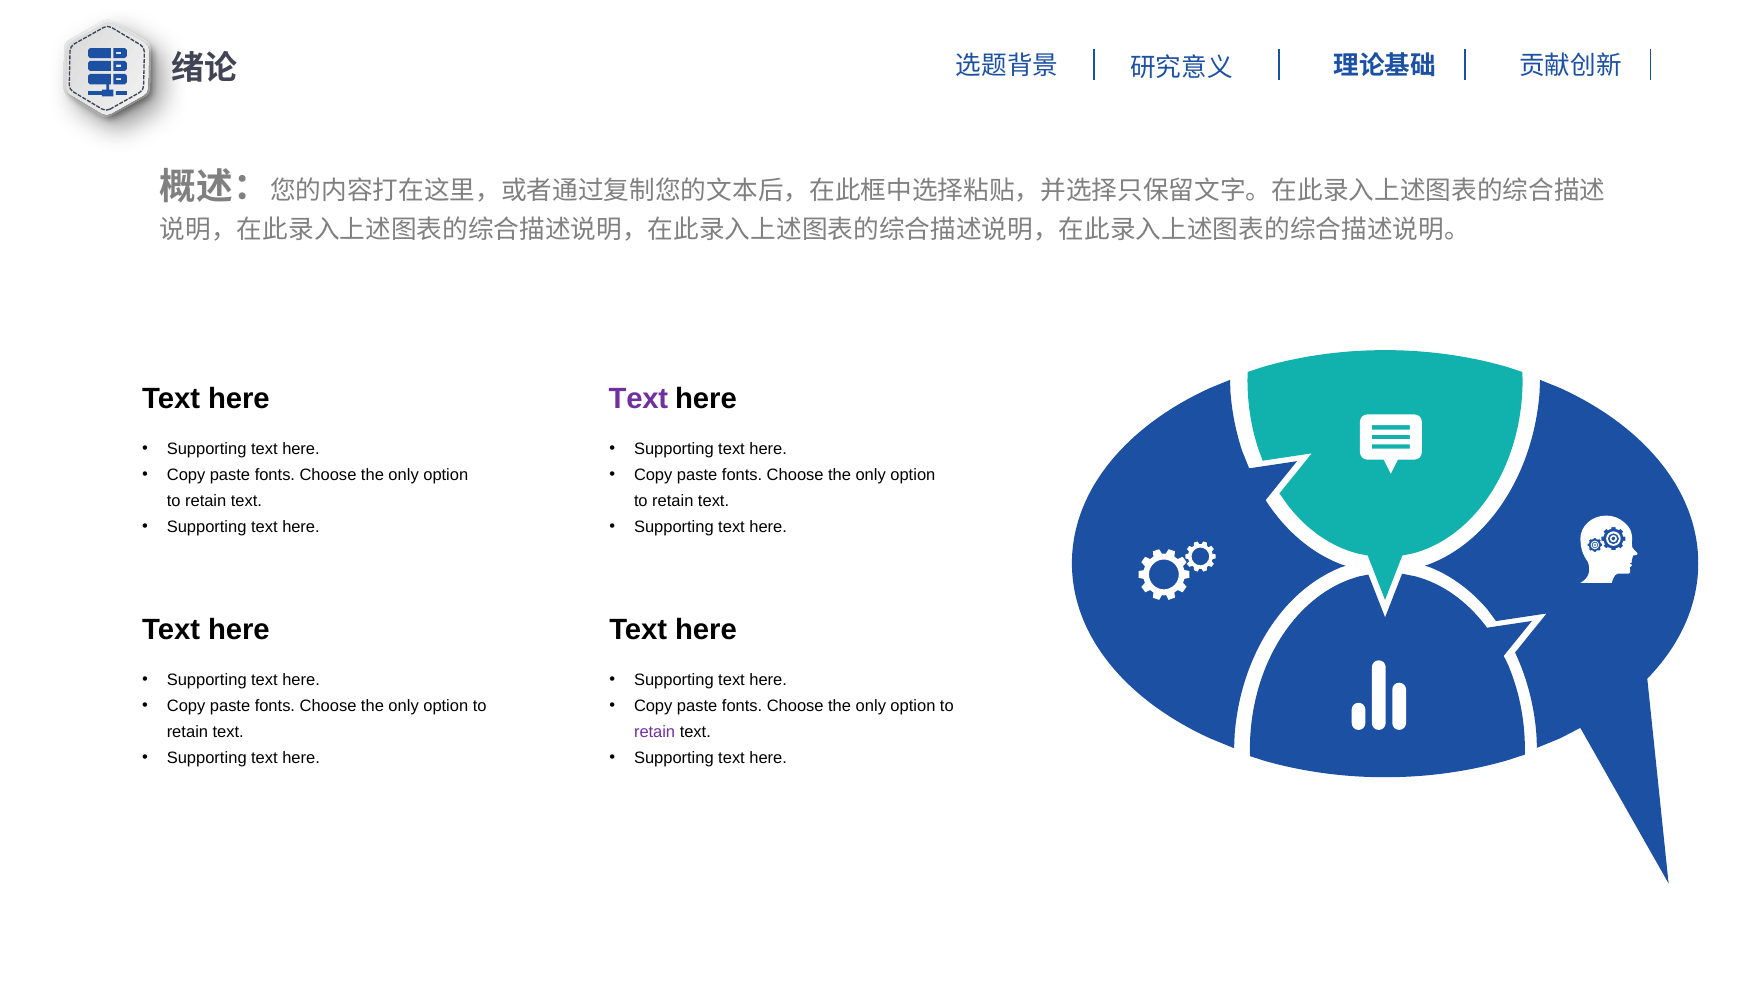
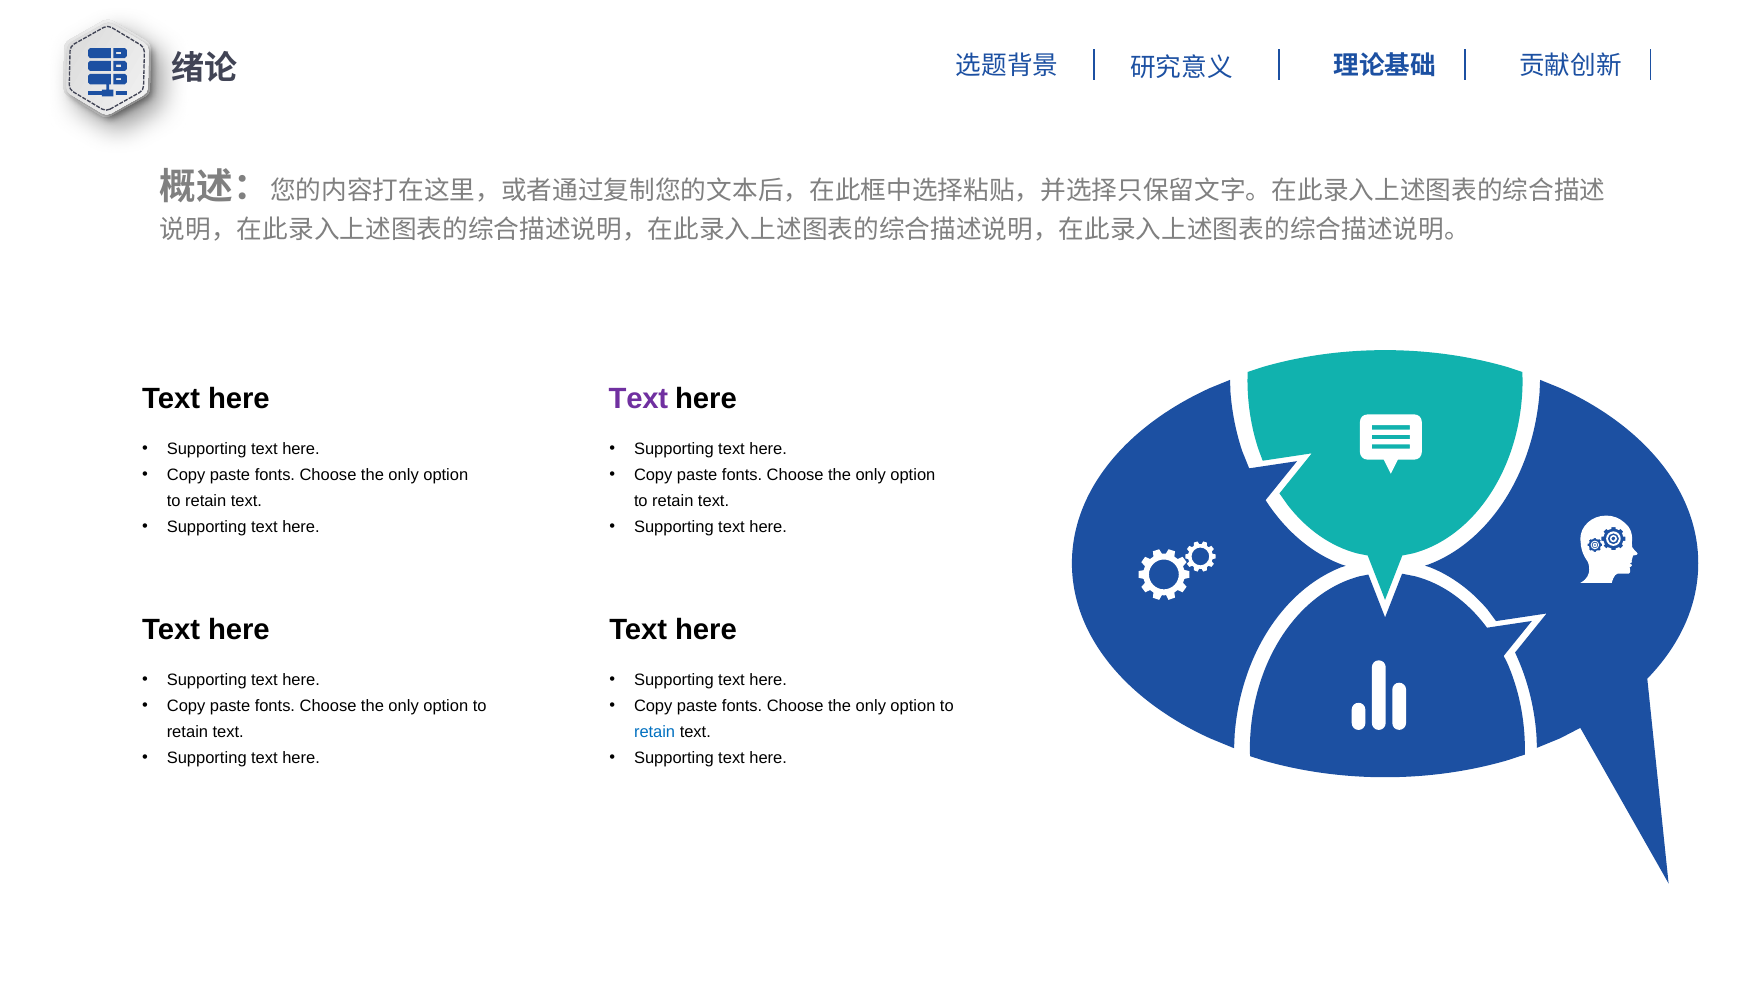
retain colour: purple -> blue (655, 732)
